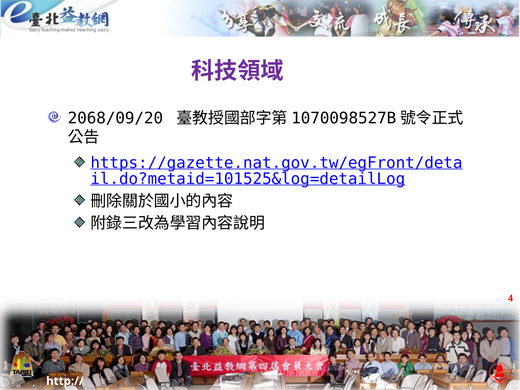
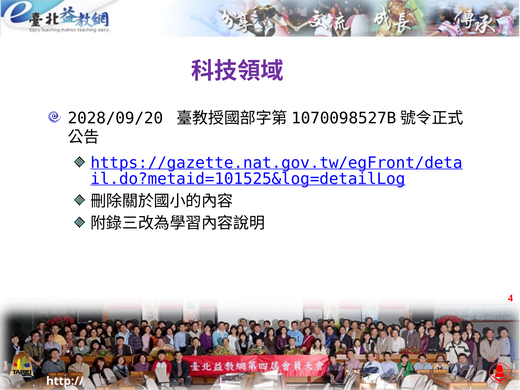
2068/09/20: 2068/09/20 -> 2028/09/20 (115, 118)
